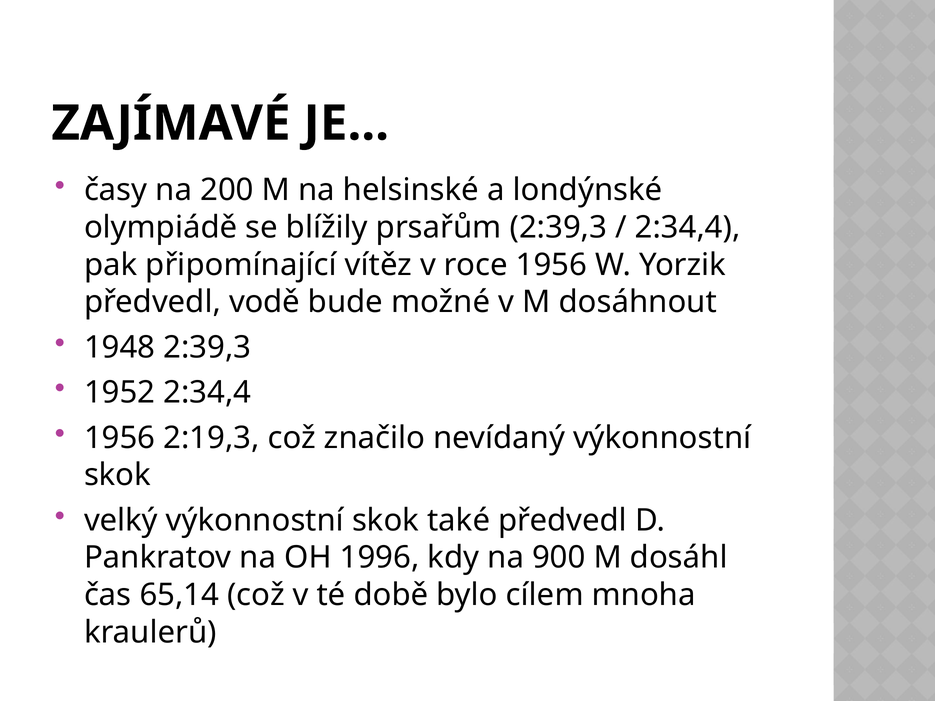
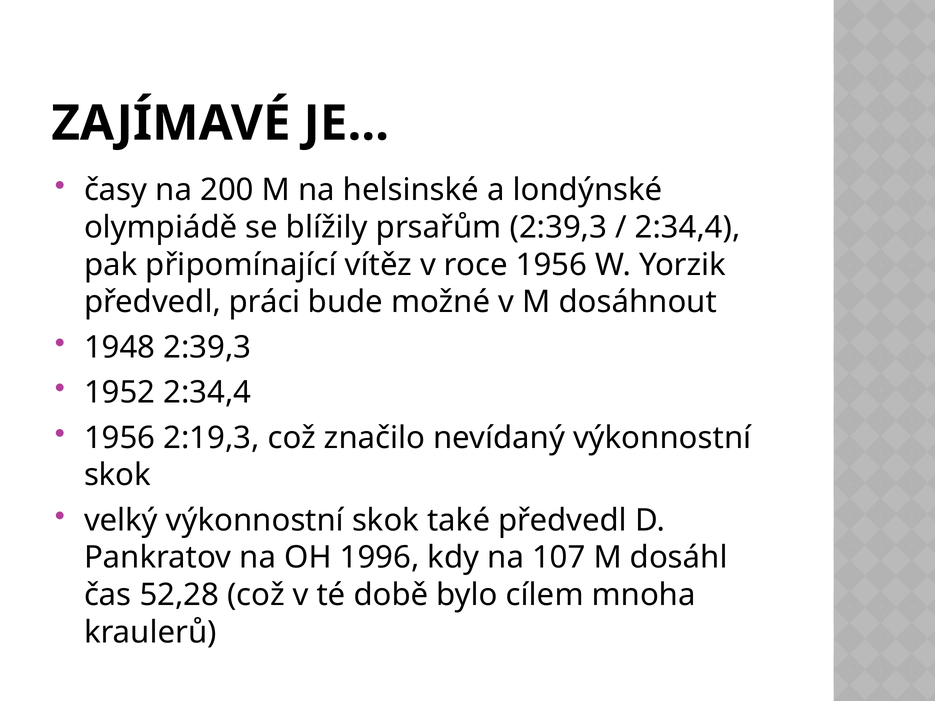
vodě: vodě -> práci (265, 302)
900: 900 -> 107 (559, 558)
65,14: 65,14 -> 52,28 (179, 595)
